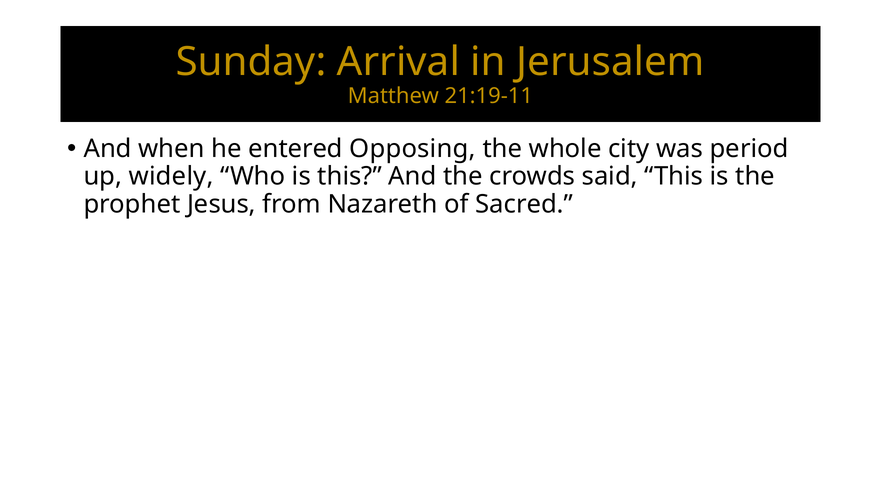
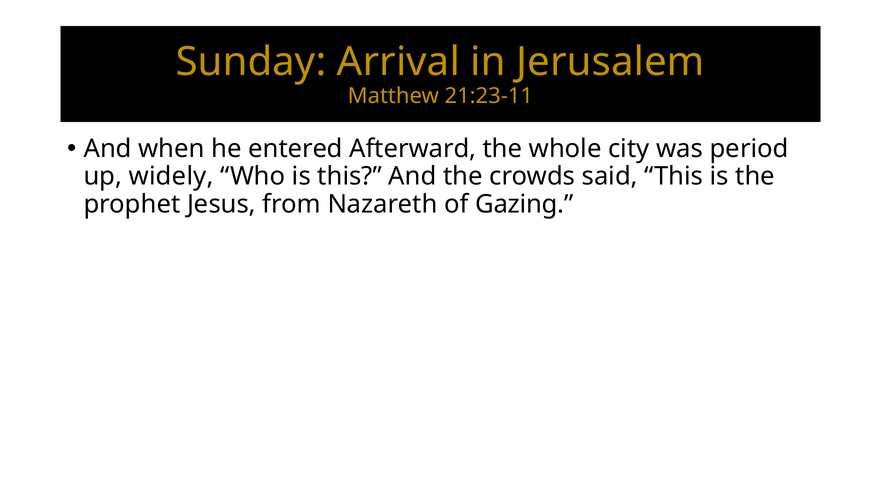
21:19-11: 21:19-11 -> 21:23-11 (489, 96)
Opposing: Opposing -> Afterward (413, 149)
Sacred: Sacred -> Gazing (524, 204)
